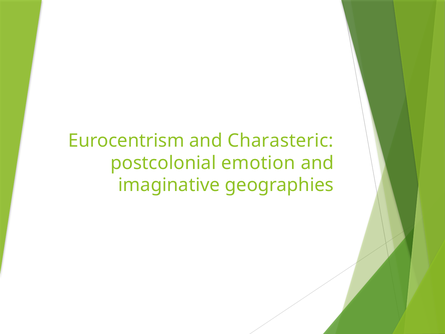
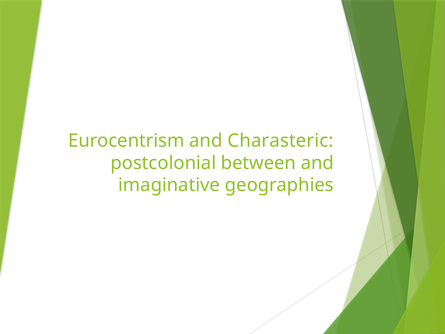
emotion: emotion -> between (258, 163)
